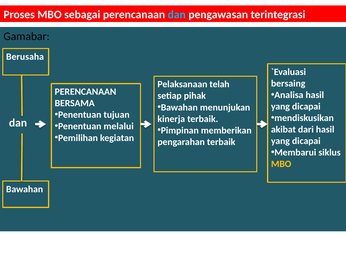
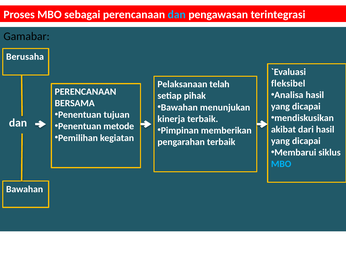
bersaing: bersaing -> fleksibel (288, 84)
melalui: melalui -> metode (119, 127)
MBO colour: yellow -> light blue (281, 164)
